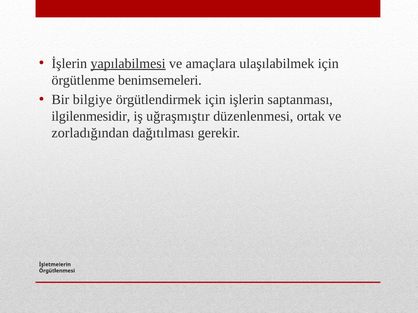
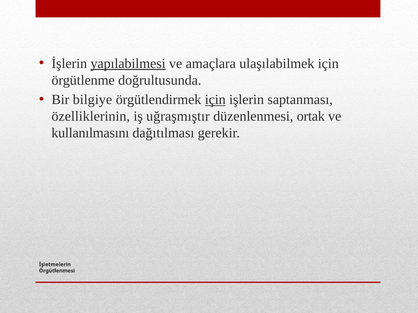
benimsemeleri: benimsemeleri -> doğrultusunda (160, 80)
için underline: none -> present (215, 100)
ilgilenmesidir: ilgilenmesidir -> özelliklerinin (91, 117)
zorladığından: zorladığından -> kullanılmasını (90, 133)
